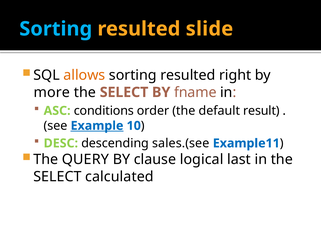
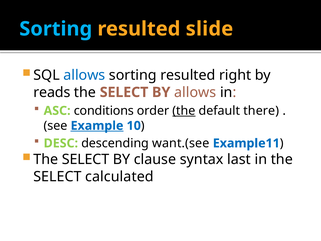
allows colour: orange -> blue (84, 75)
more: more -> reads (52, 92)
BY fname: fname -> allows (195, 92)
the underline: none -> present (184, 111)
result: result -> there (261, 111)
sales.(see: sales.(see -> want.(see (181, 143)
QUERY: QUERY -> SELECT (86, 159)
logical: logical -> syntax (202, 159)
